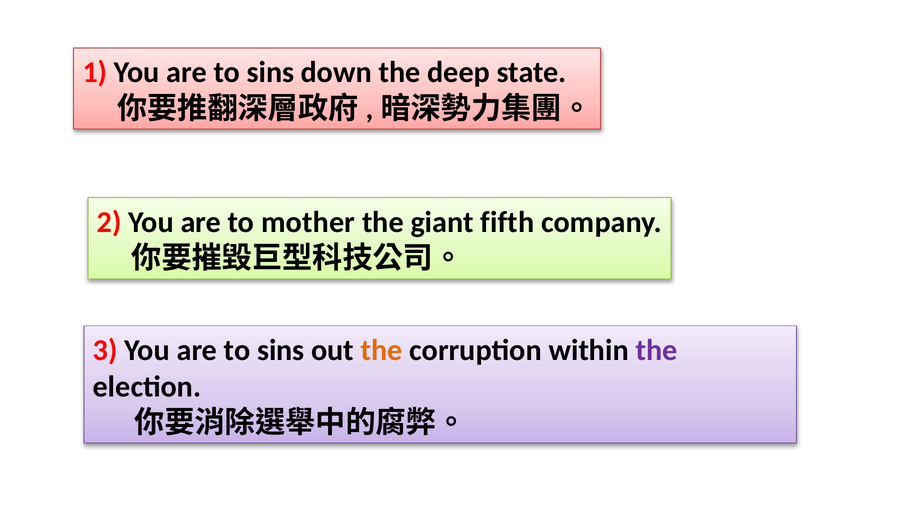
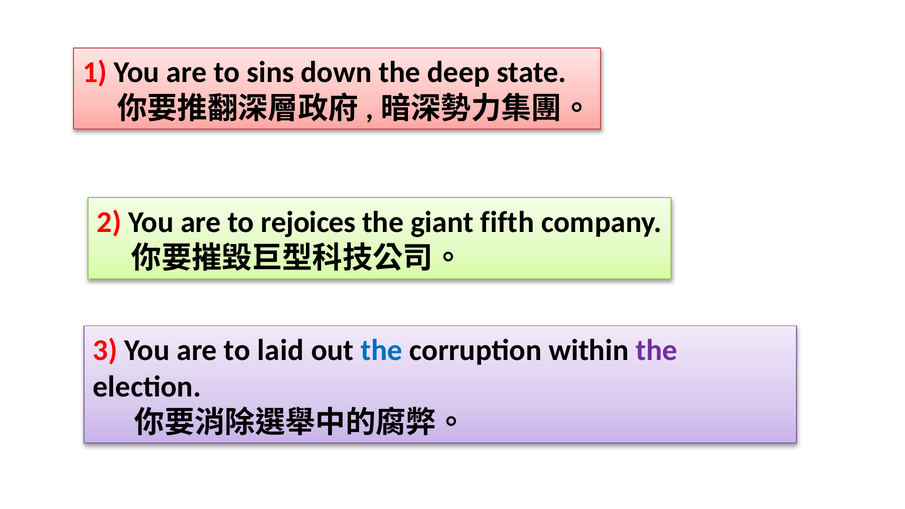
mother: mother -> rejoices (308, 222)
sins: sins -> laid (281, 350)
the colour: orange -> blue (382, 350)
